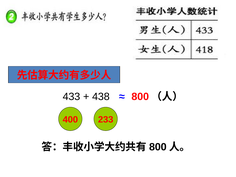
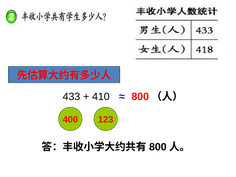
438: 438 -> 410 (101, 97)
233: 233 -> 123 (106, 120)
